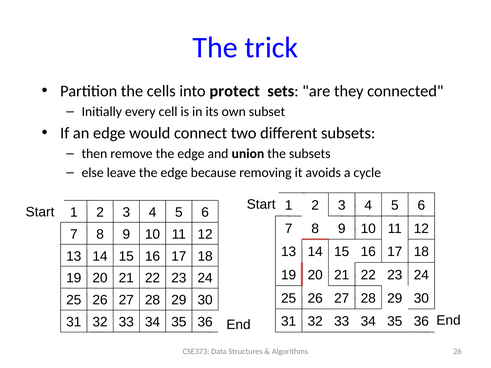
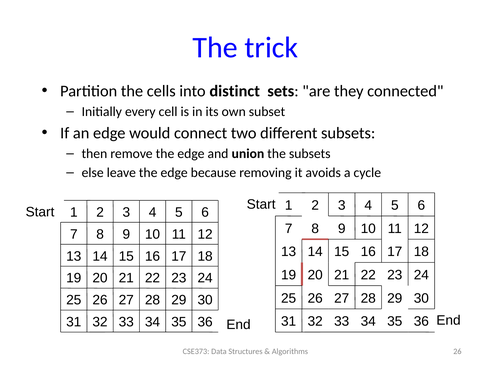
protect: protect -> distinct (235, 91)
